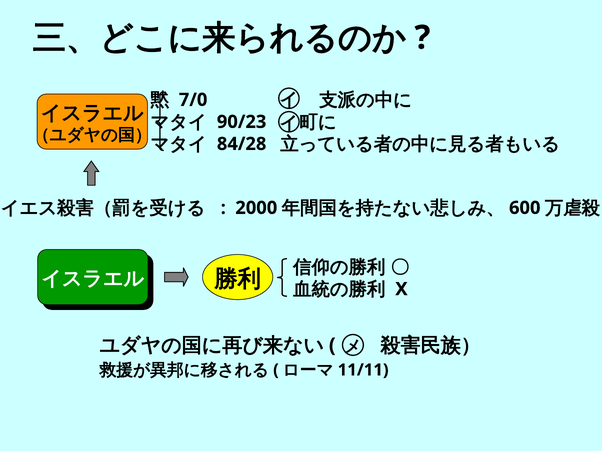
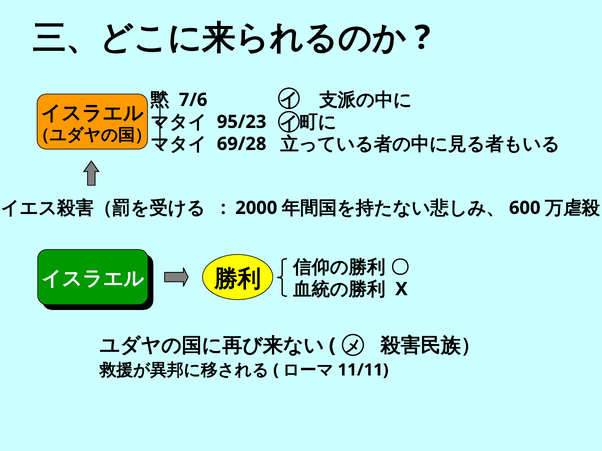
7/0: 7/0 -> 7/6 (193, 100)
90/23: 90/23 -> 95/23 (242, 122)
84/28: 84/28 -> 69/28 (242, 144)
